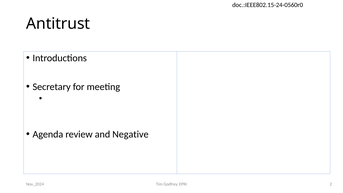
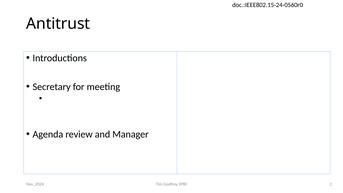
Negative: Negative -> Manager (130, 134)
